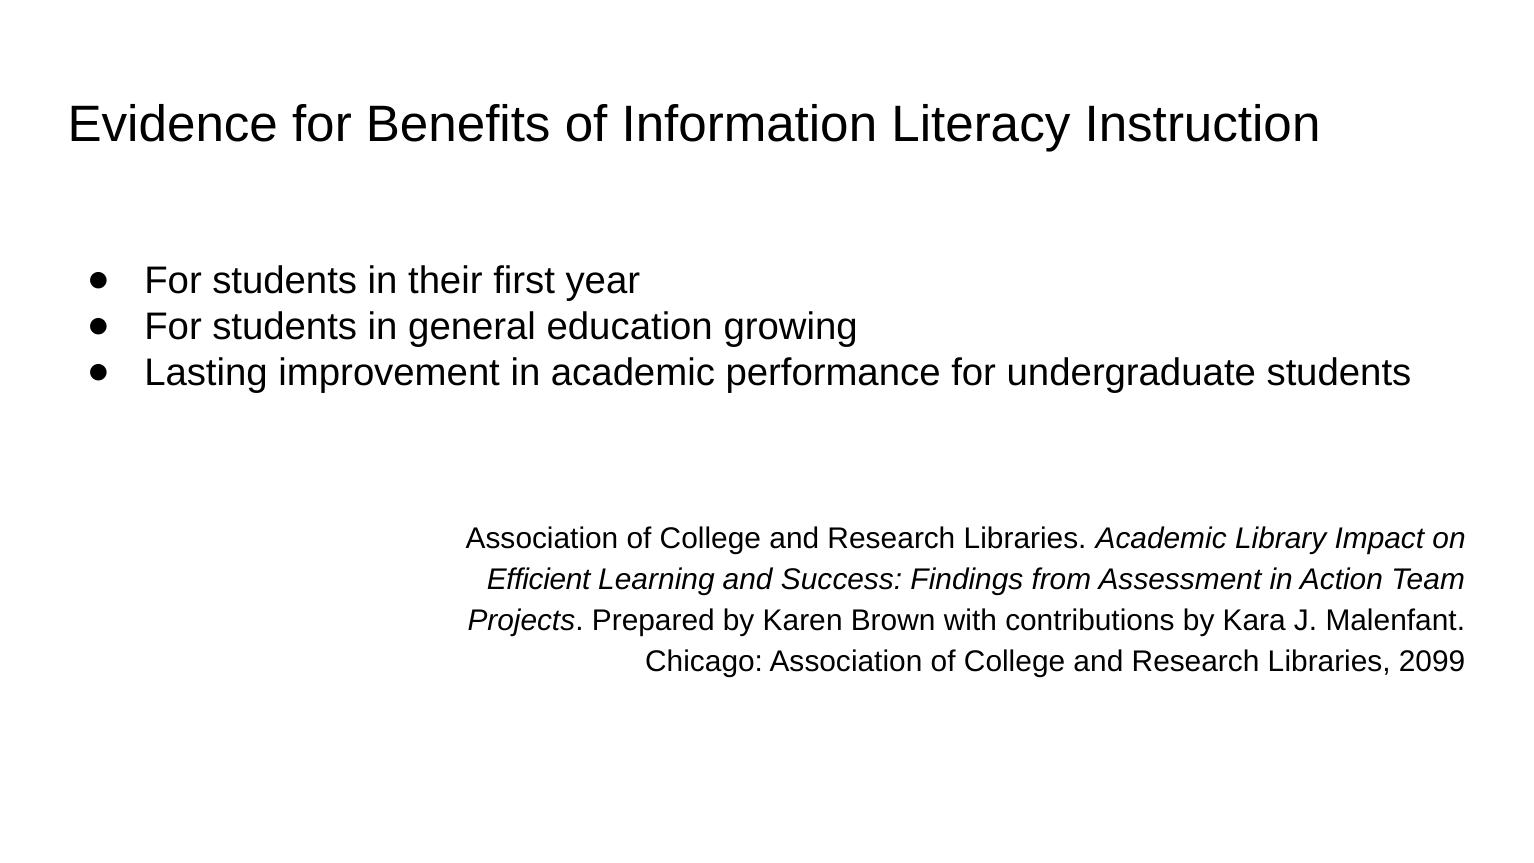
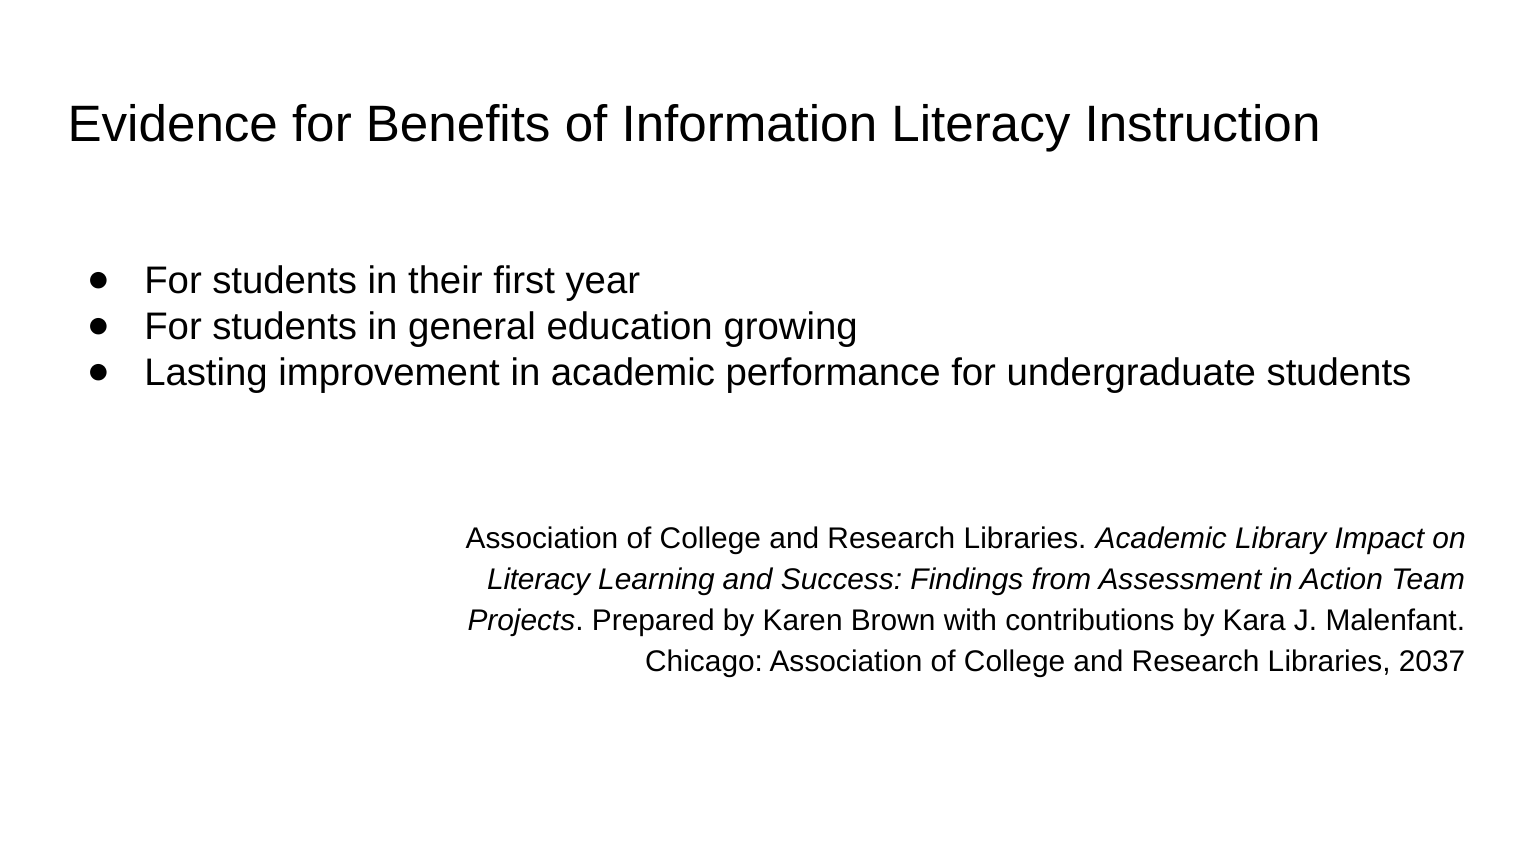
Efficient: Efficient -> Literacy (539, 579)
2099: 2099 -> 2037 (1432, 662)
